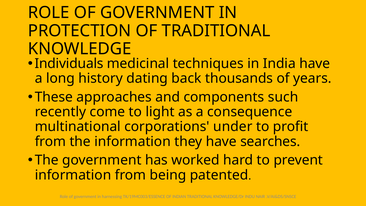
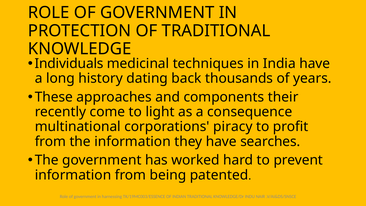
such: such -> their (283, 97)
under: under -> piracy (233, 127)
